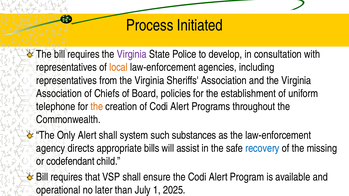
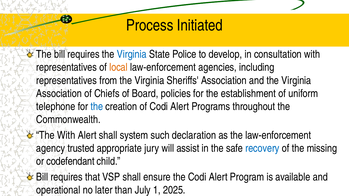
Virginia colour: purple -> blue (132, 54)
the colour: orange -> blue (97, 107)
The Only: Only -> With (66, 135)
substances: substances -> declaration (194, 135)
directs: directs -> trusted (81, 149)
bills: bills -> jury (152, 149)
